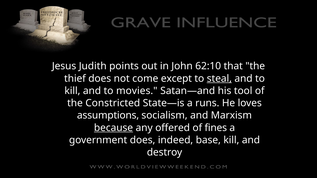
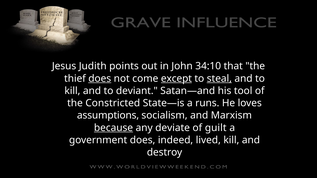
62:10: 62:10 -> 34:10 (208, 66)
does underline: none -> present (100, 79)
except underline: none -> present (176, 79)
movies: movies -> deviant (137, 91)
offered: offered -> deviate (173, 128)
fines: fines -> guilt (216, 128)
base: base -> lived (208, 140)
